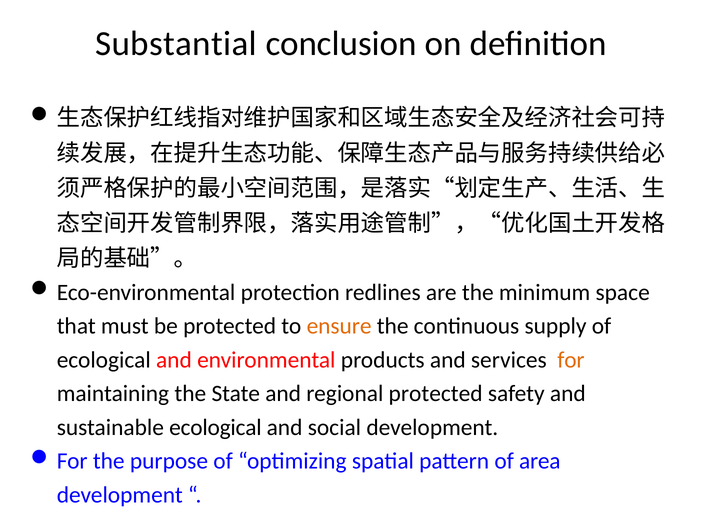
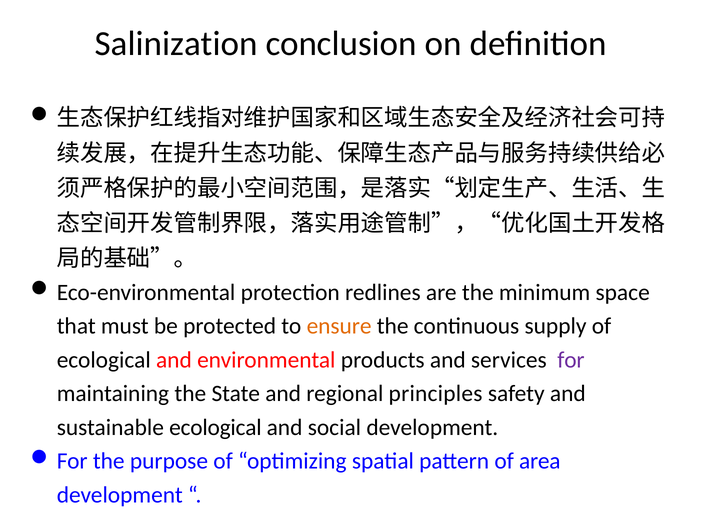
Substantial: Substantial -> Salinization (176, 44)
for colour: orange -> purple (571, 360)
regional protected: protected -> principles (436, 393)
